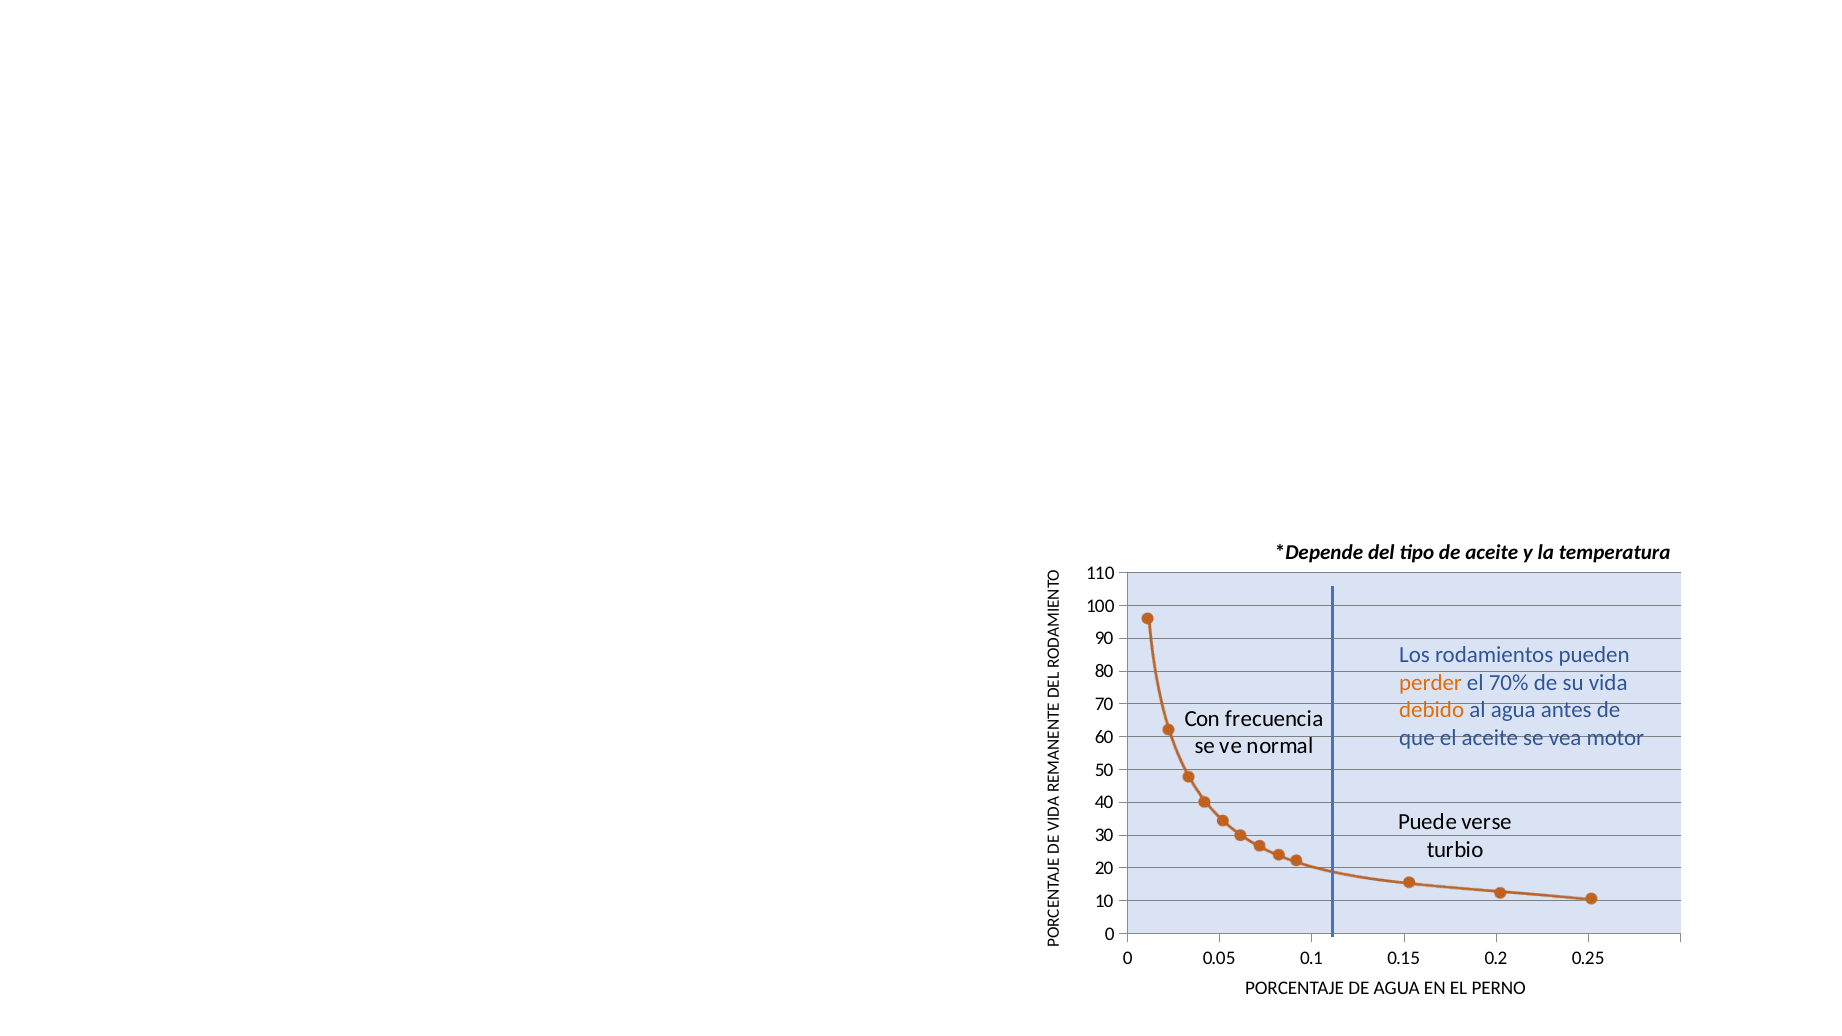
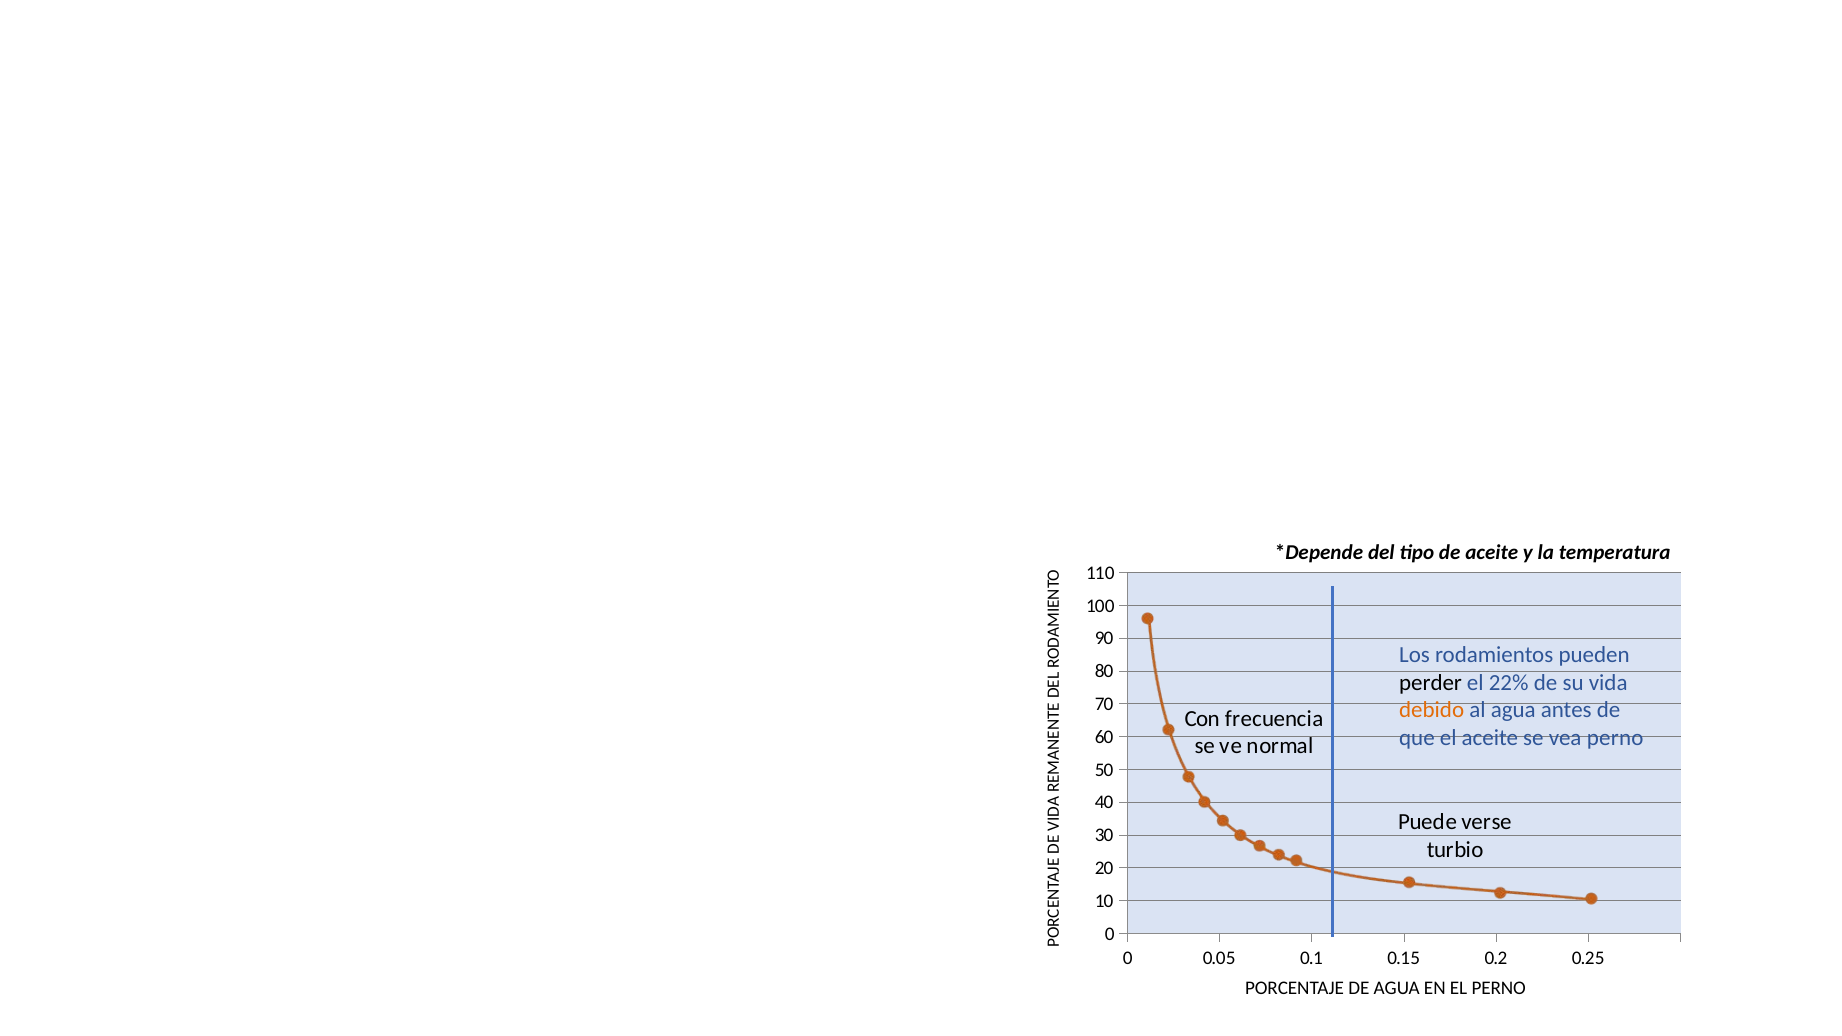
perder colour: orange -> black (1431, 683)
70%: 70% -> 22% (1509, 683)
vea motor: motor -> perno (1615, 738)
